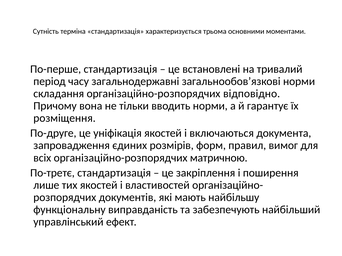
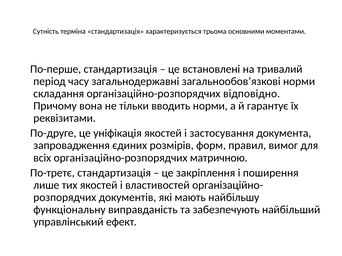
розміщення: розміщення -> реквізитами (65, 118)
включаються: включаються -> застосування (222, 133)
